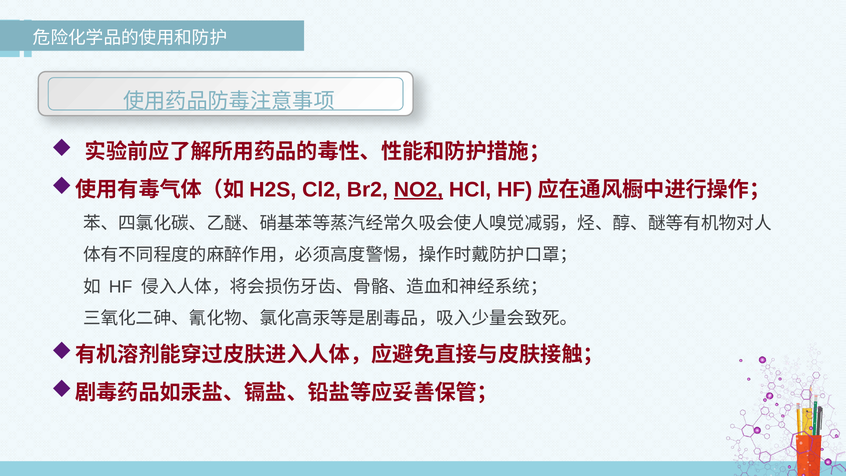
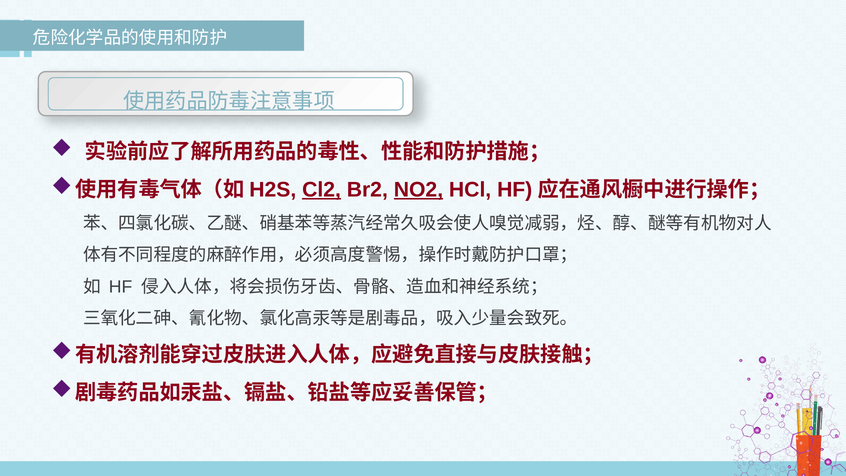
Cl2 underline: none -> present (322, 190)
